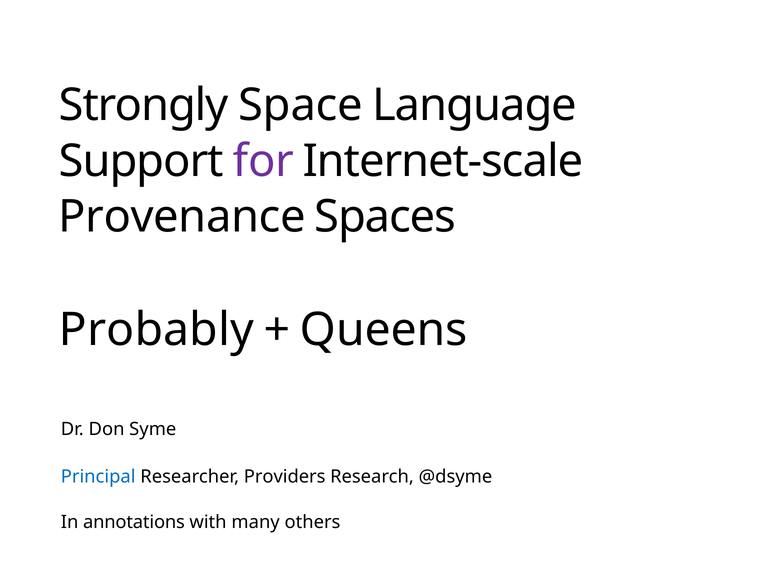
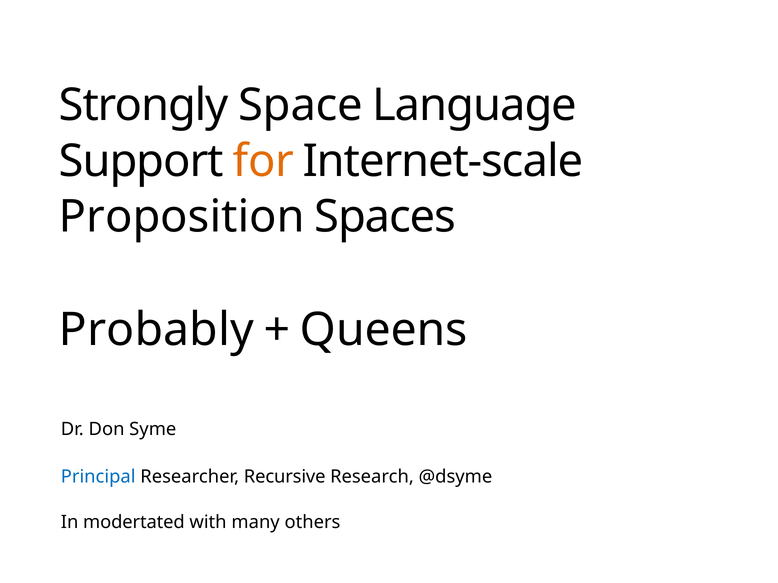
for colour: purple -> orange (263, 161)
Provenance: Provenance -> Proposition (182, 217)
Providers: Providers -> Recursive (285, 477)
annotations: annotations -> modertated (134, 523)
